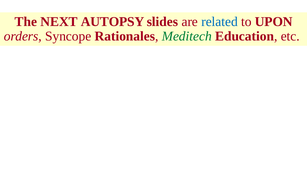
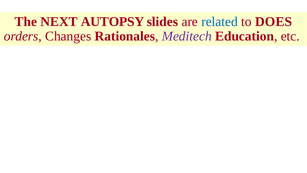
UPON: UPON -> DOES (274, 22)
Syncope: Syncope -> Changes (68, 36)
Meditech colour: green -> purple (187, 36)
